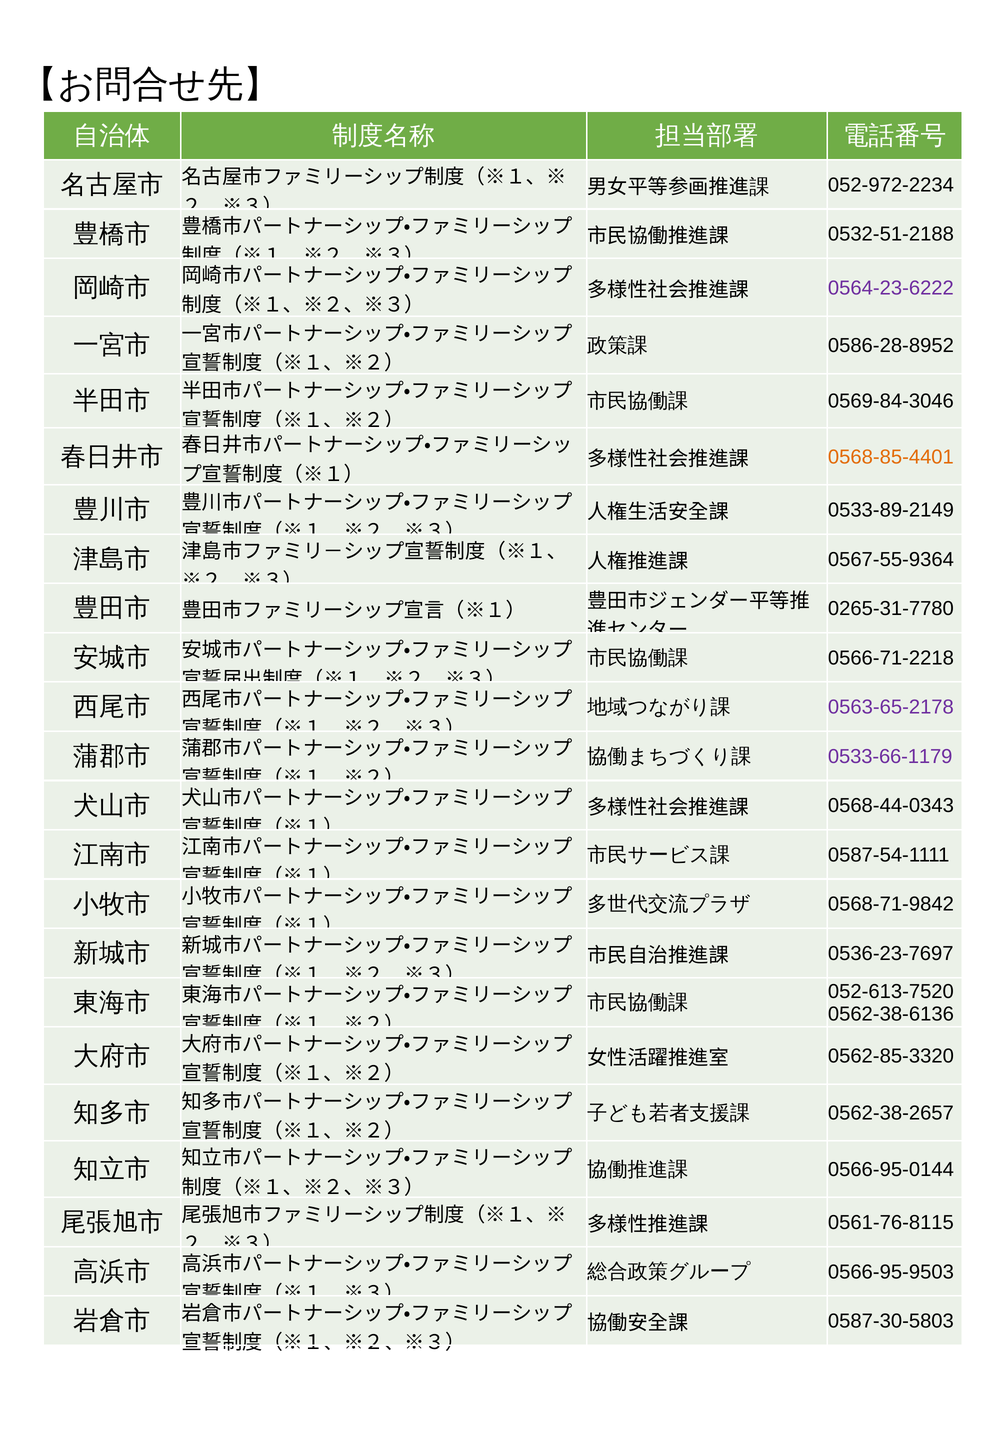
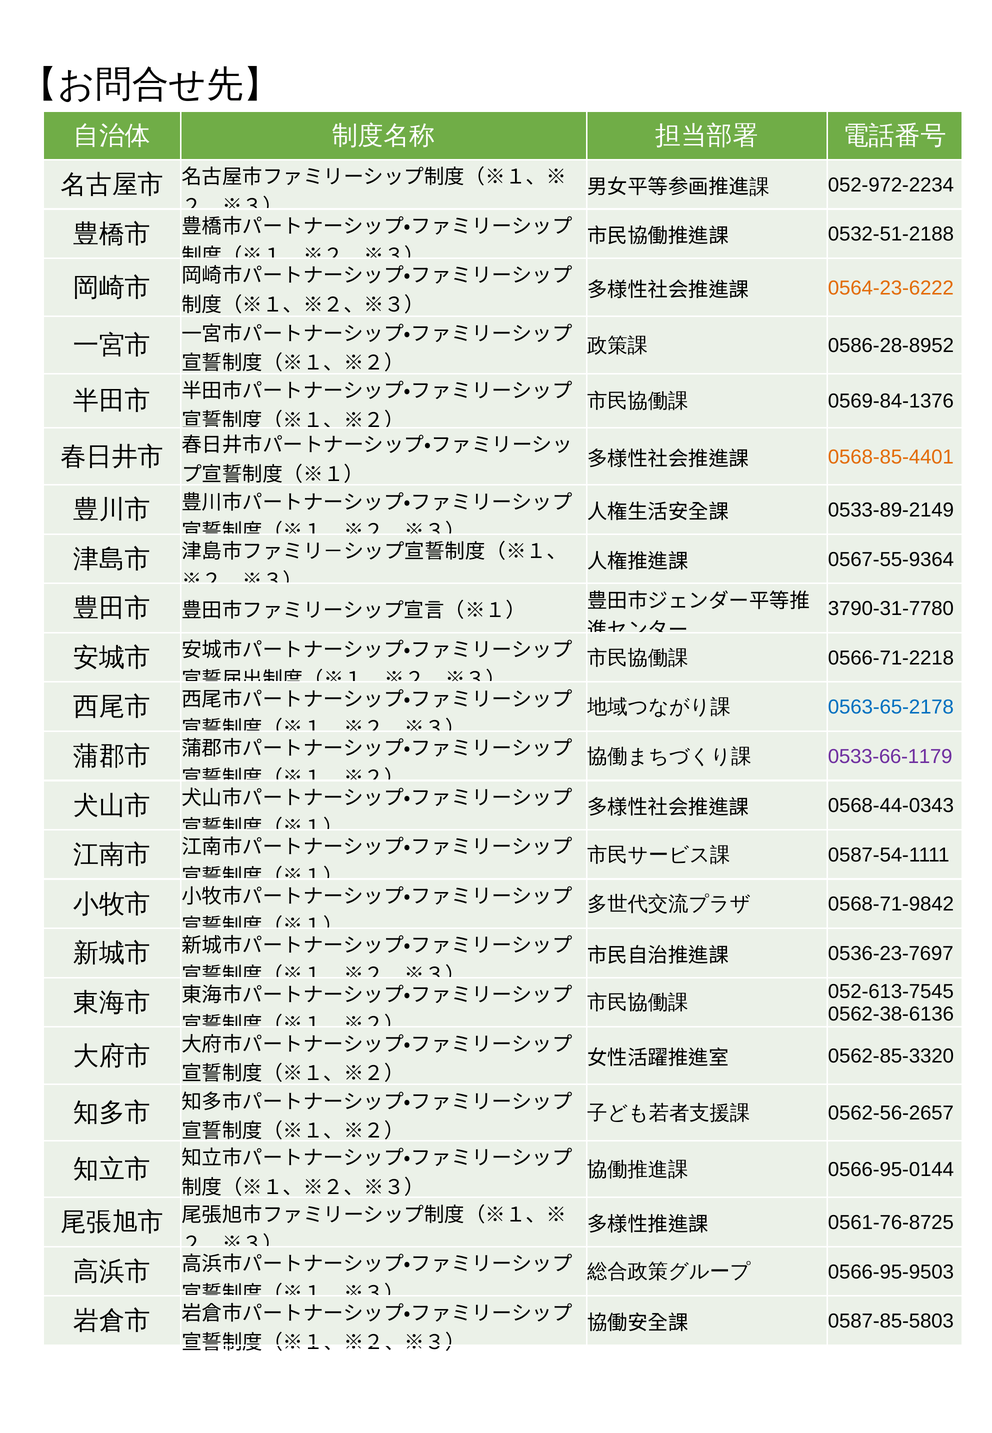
0564‐23‐6222 colour: purple -> orange (891, 288)
0569‐84‐3046: 0569‐84‐3046 -> 0569‐84‐1376 (891, 401)
0265‐31‐7780: 0265‐31‐7780 -> 3790‐31‐7780 (891, 609)
0563‐65‐2178 colour: purple -> blue (891, 707)
052‐613‐7520: 052‐613‐7520 -> 052‐613‐7545 (891, 992)
0562-38-2657: 0562-38-2657 -> 0562-56-2657 (891, 1113)
0561‐76‐8115: 0561‐76‐8115 -> 0561‐76‐8725 (891, 1223)
0587-30-5803: 0587-30-5803 -> 0587-85-5803 (891, 1321)
